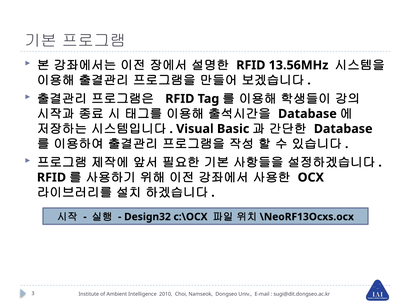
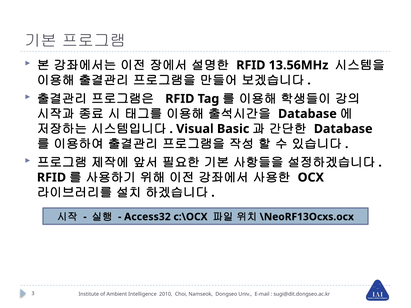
Design32: Design32 -> Access32 (147, 217)
